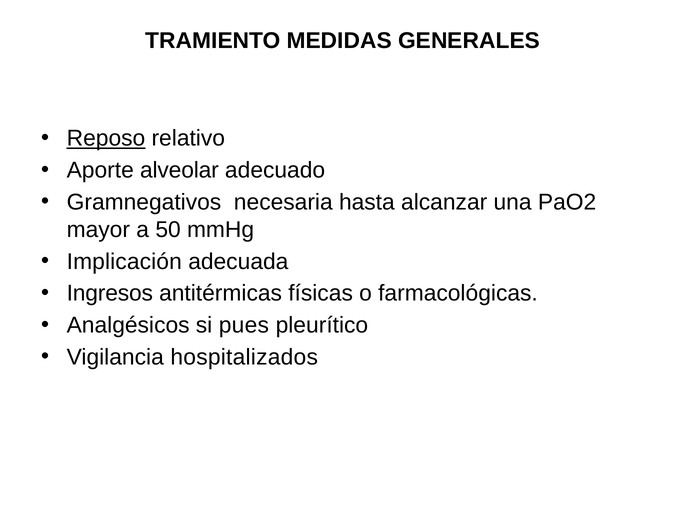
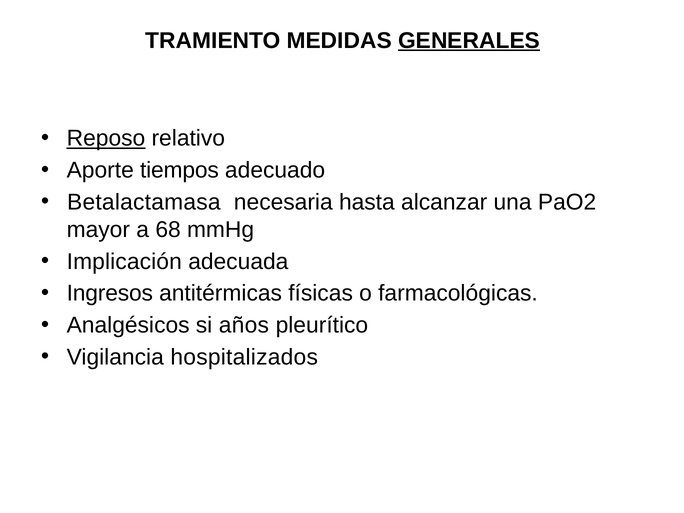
GENERALES underline: none -> present (469, 41)
alveolar: alveolar -> tiempos (179, 170)
Gramnegativos: Gramnegativos -> Betalactamasa (144, 202)
50: 50 -> 68 (168, 230)
pues: pues -> años (244, 325)
